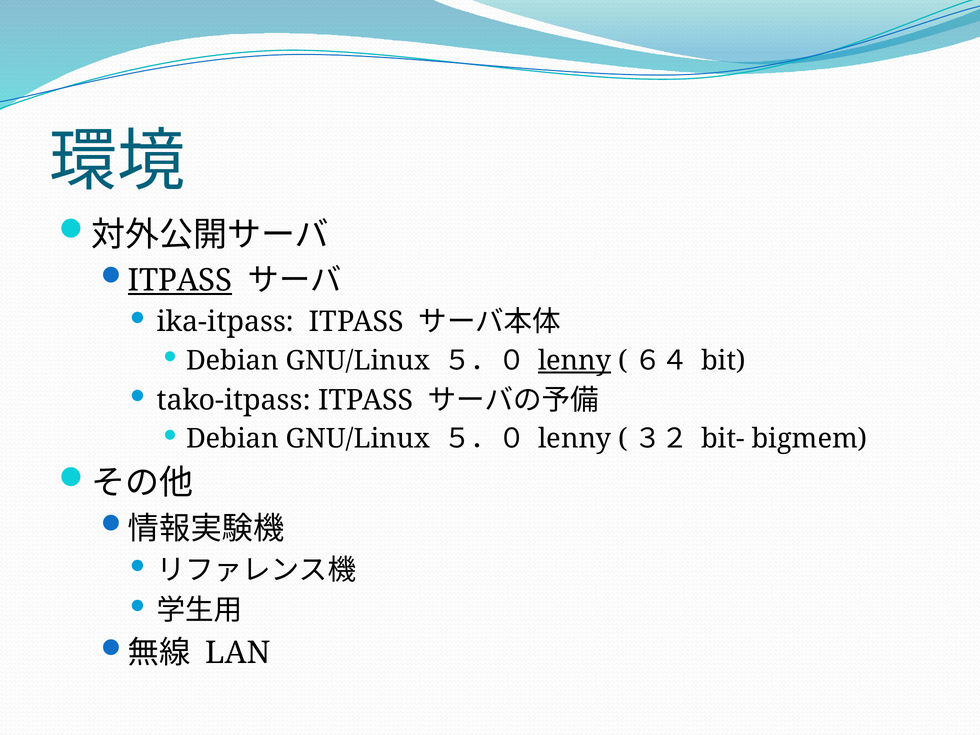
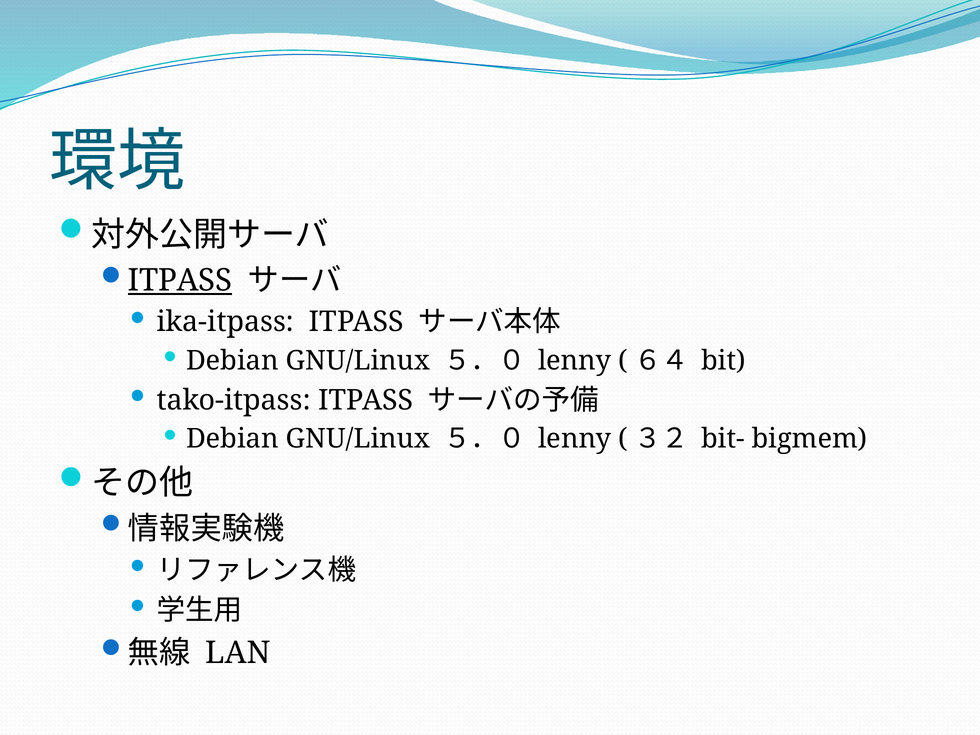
lenny underline: present -> none (575, 361)
